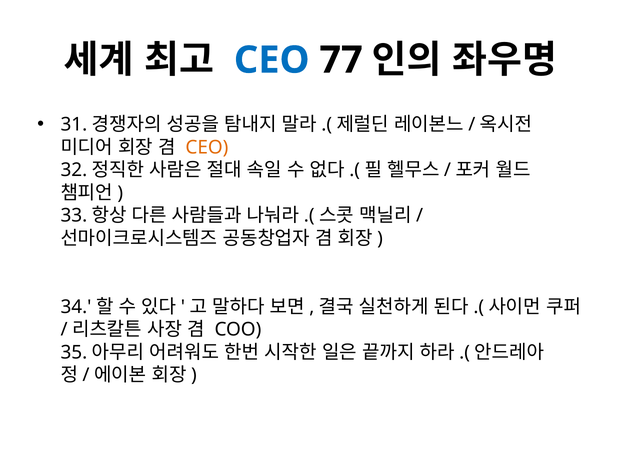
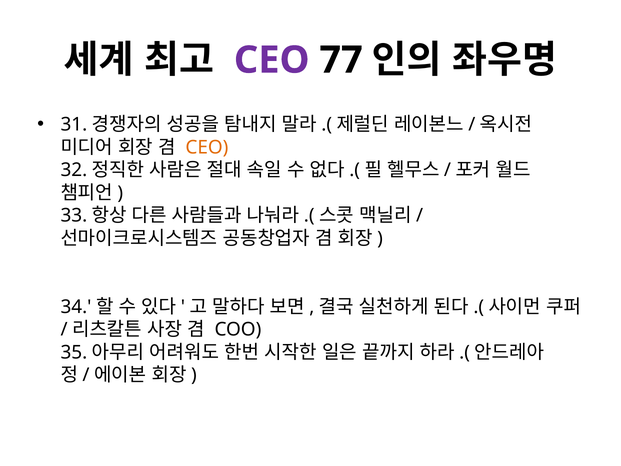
CEO colour: blue -> purple (272, 60)
